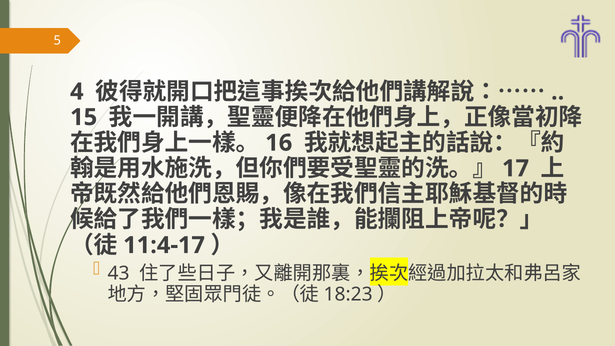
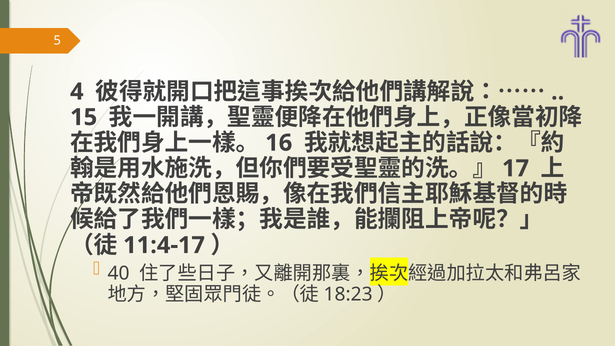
43: 43 -> 40 (119, 274)
